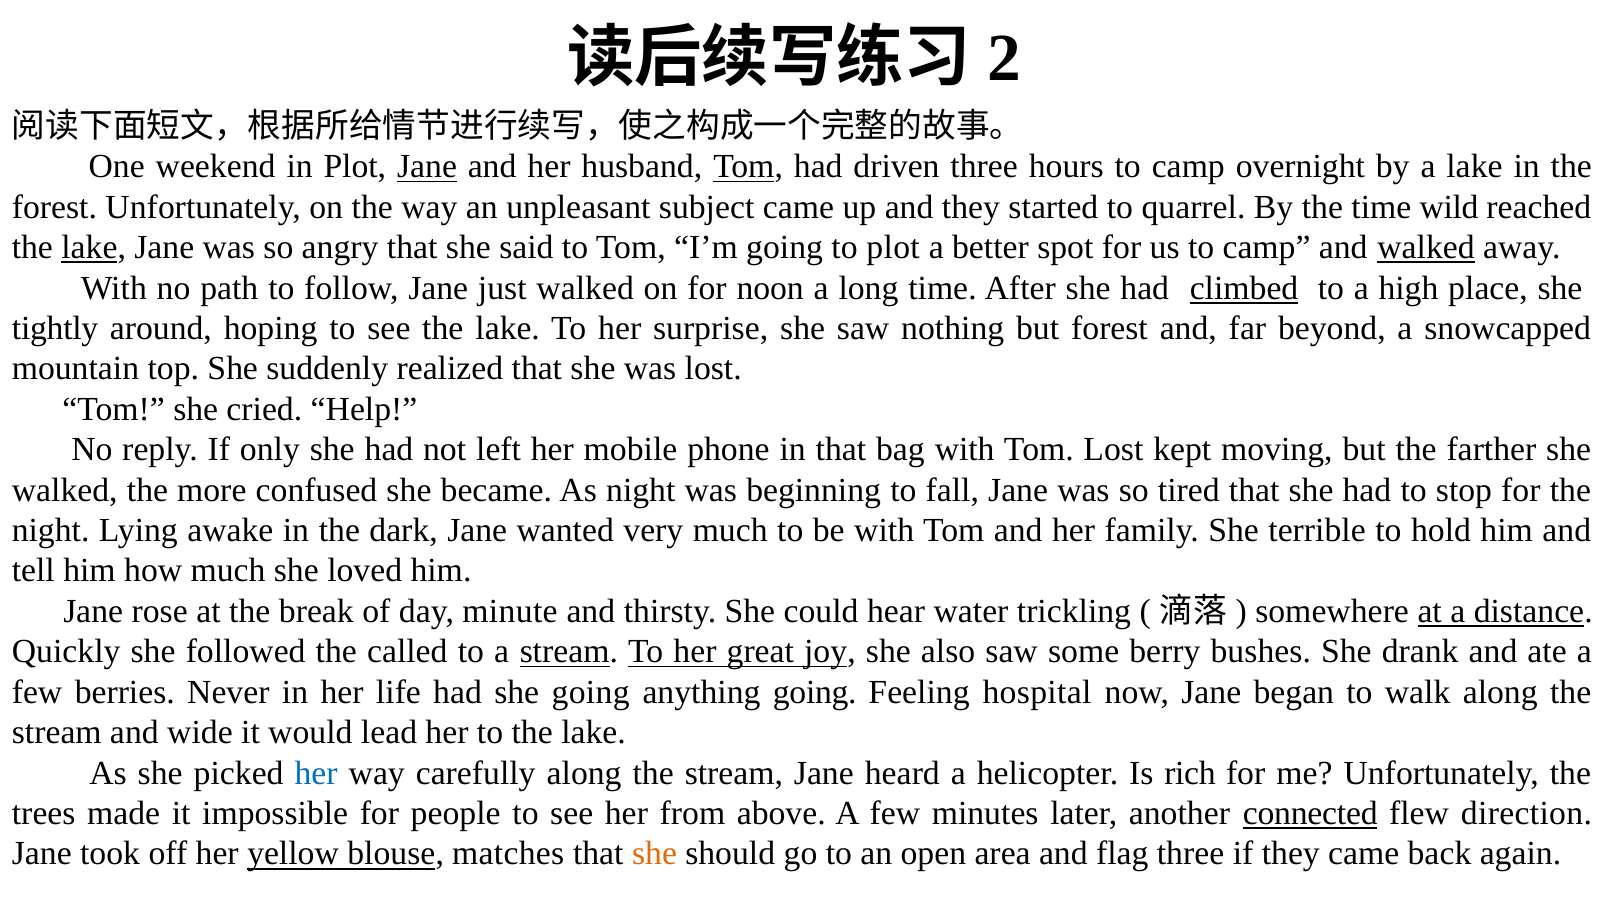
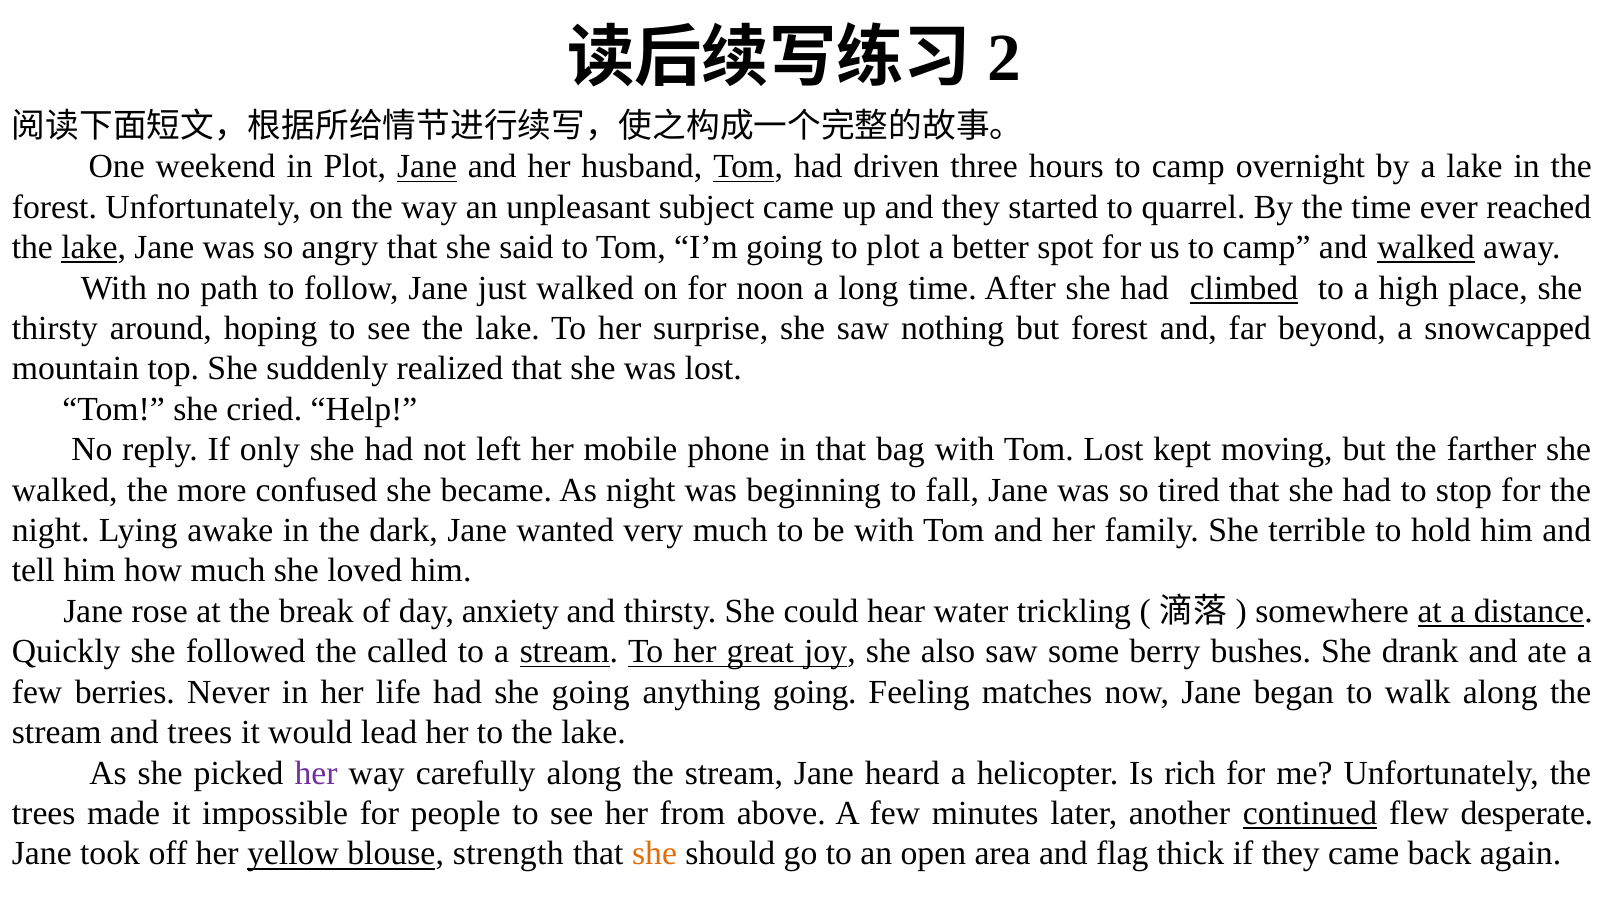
wild: wild -> ever (1449, 207)
tightly: tightly -> thirsty (55, 328)
minute: minute -> anxiety (510, 611)
hospital: hospital -> matches (1037, 692)
and wide: wide -> trees (200, 732)
her colour: blue -> purple (316, 773)
connected: connected -> continued (1310, 813)
direction: direction -> desperate (1527, 813)
matches: matches -> strength (508, 854)
flag three: three -> thick (1191, 854)
